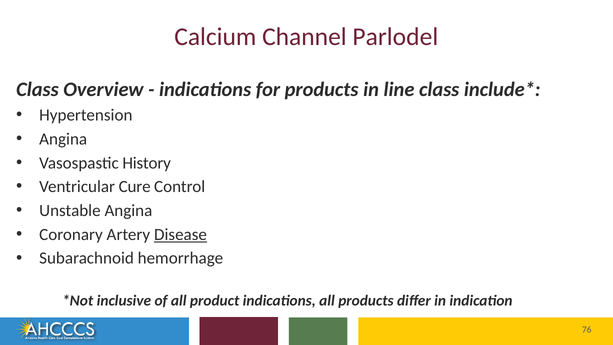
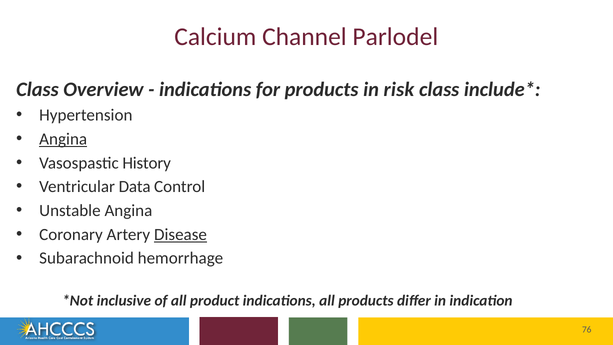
line: line -> risk (399, 90)
Angina underline: none -> present (63, 139)
Cure: Cure -> Data (135, 187)
